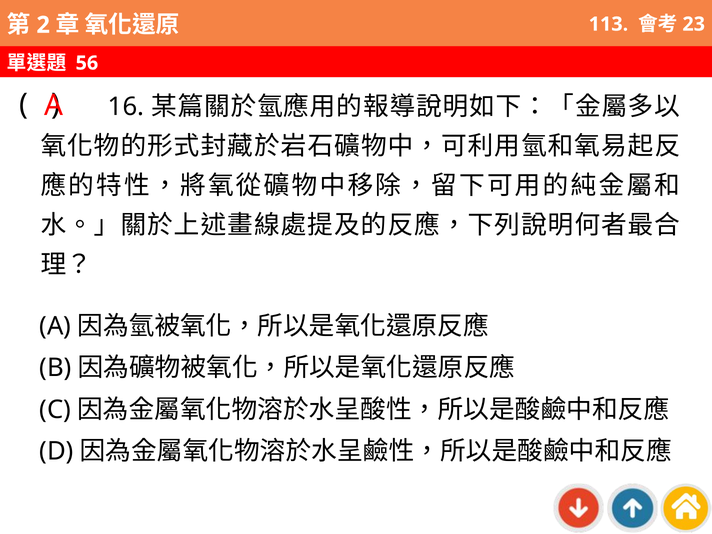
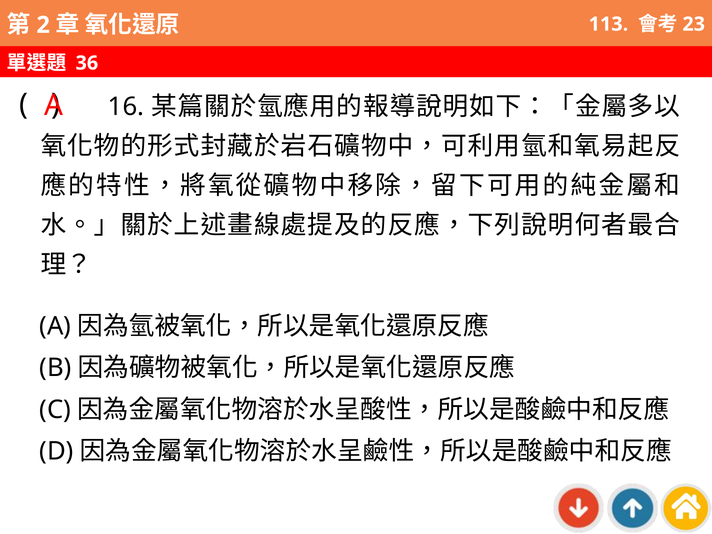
56: 56 -> 36 (87, 63)
